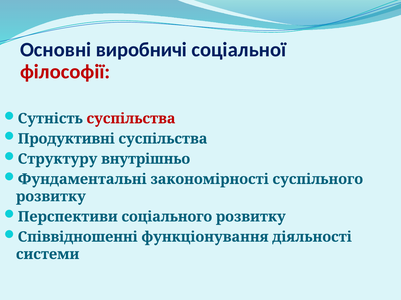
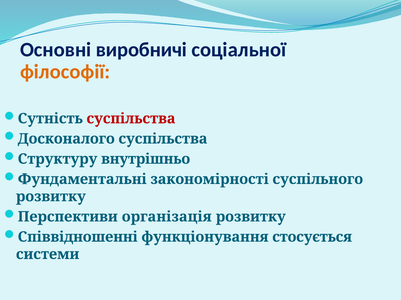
філософії colour: red -> orange (65, 72)
Продуктивні: Продуктивні -> Досконалого (66, 139)
соціального: соціального -> організація (167, 217)
діяльності: діяльності -> стосується (312, 237)
